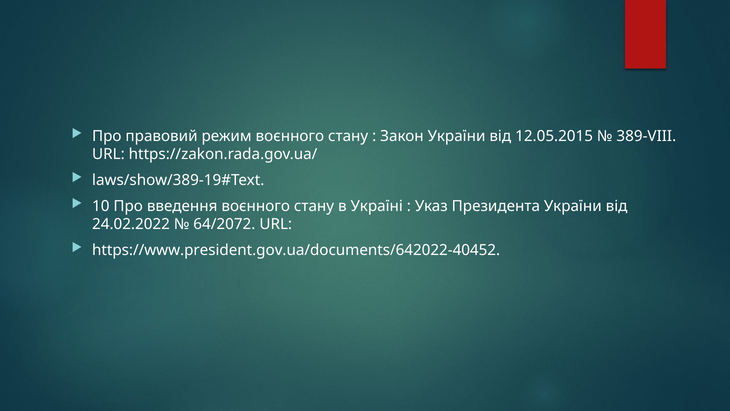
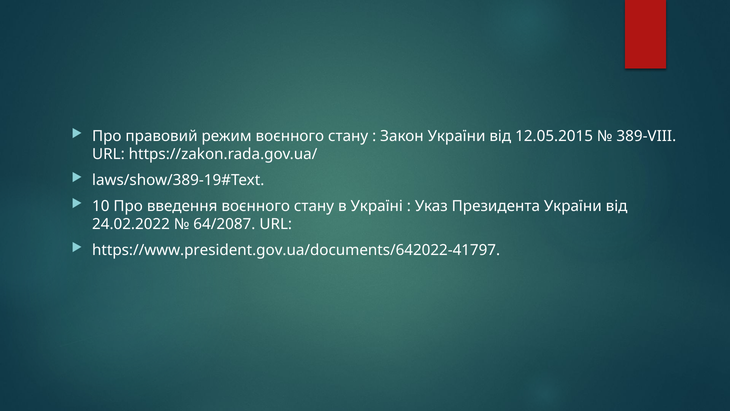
64/2072: 64/2072 -> 64/2087 (224, 224)
https://www.president.gov.ua/documents/642022-40452: https://www.president.gov.ua/documents/642022-40452 -> https://www.president.gov.ua/documents/642022-41797 (296, 250)
